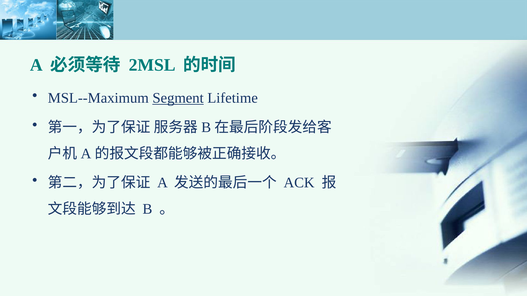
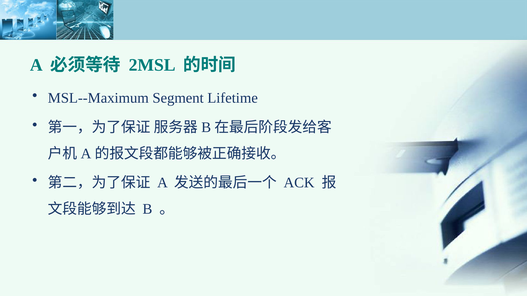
Segment underline: present -> none (178, 98)
